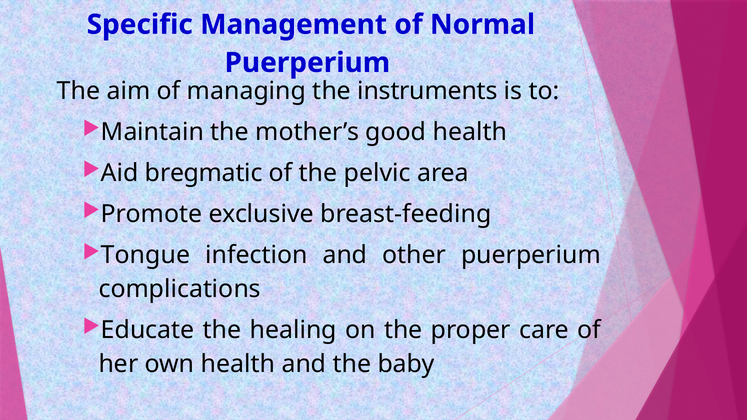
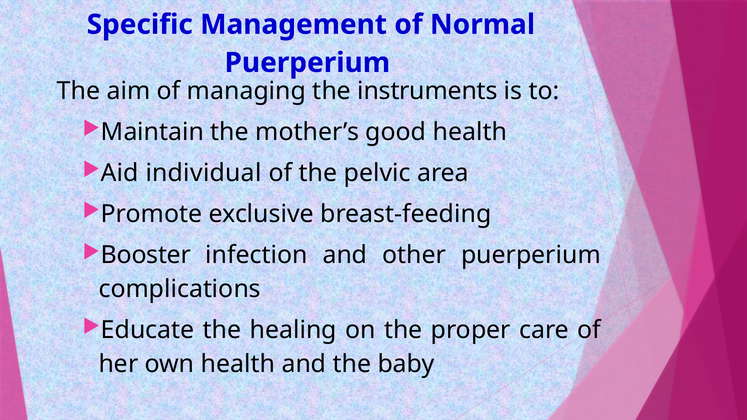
bregmatic: bregmatic -> individual (204, 173)
Tongue: Tongue -> Booster (146, 255)
